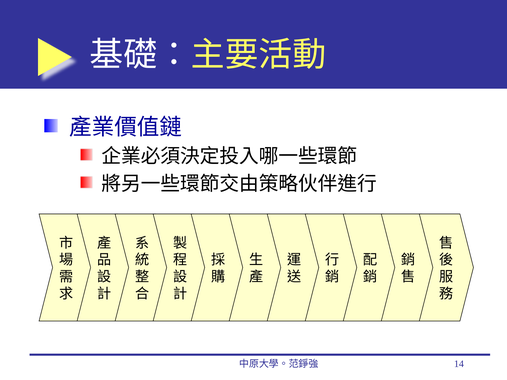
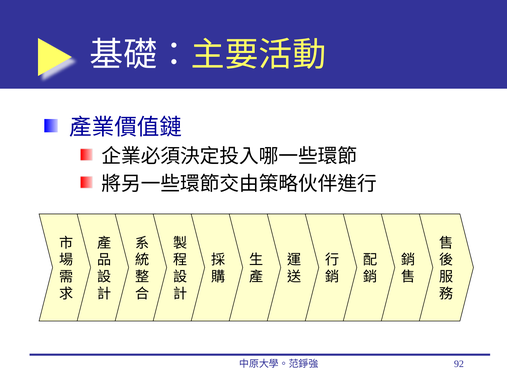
14: 14 -> 92 (459, 364)
